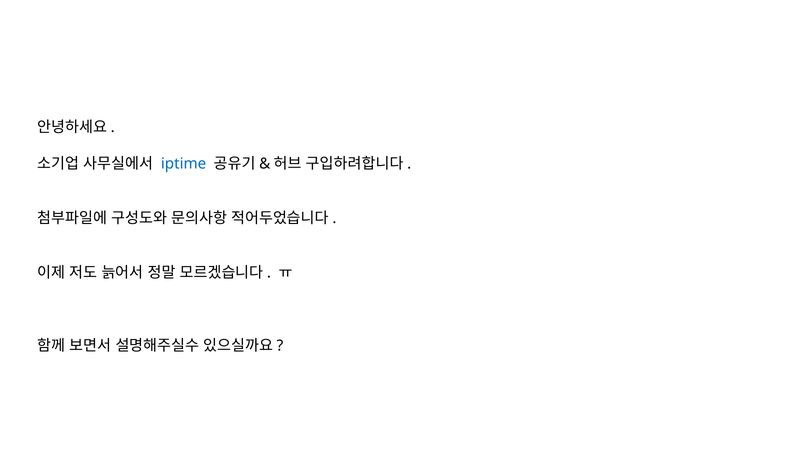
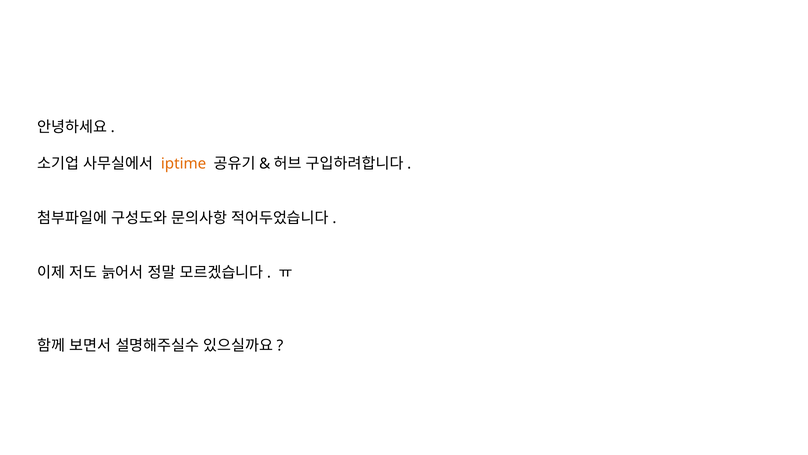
iptime colour: blue -> orange (184, 163)
